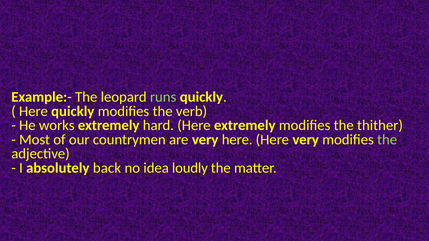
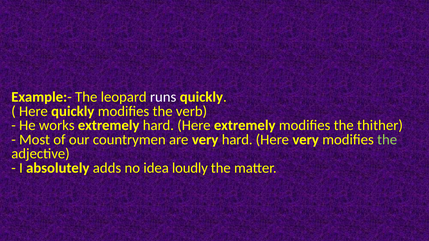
runs colour: light green -> white (163, 97)
very here: here -> hard (237, 140)
back: back -> adds (107, 168)
